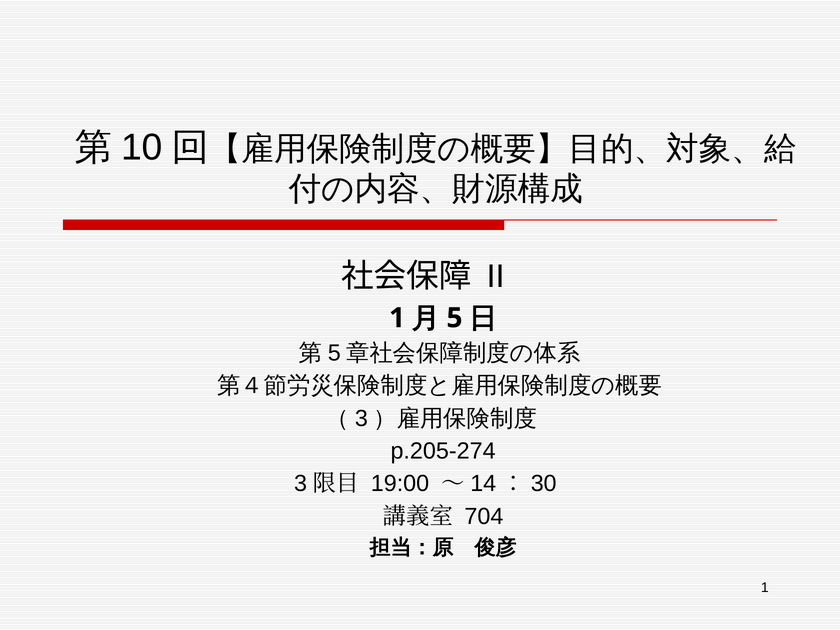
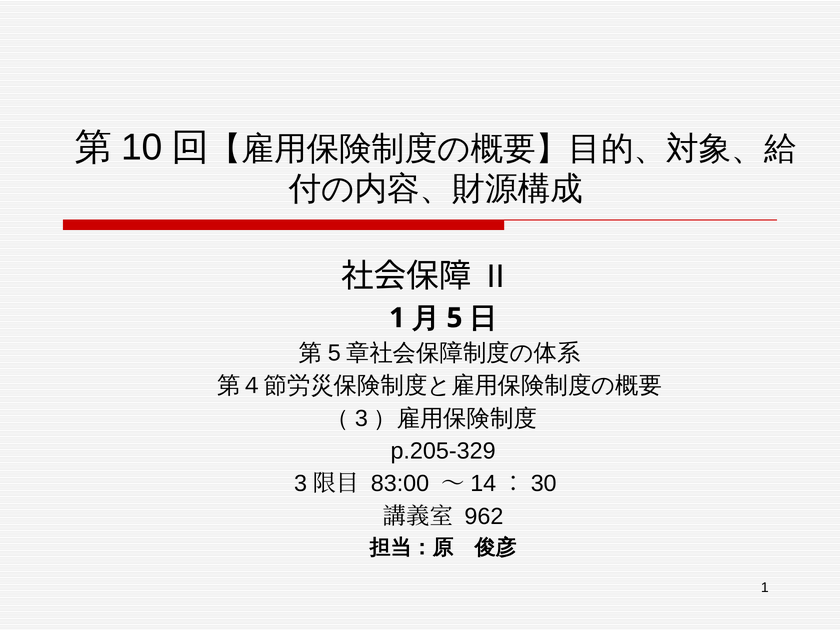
p.205-274: p.205-274 -> p.205-329 (443, 451)
19:00: 19:00 -> 83:00 (400, 484)
704: 704 -> 962 (484, 516)
